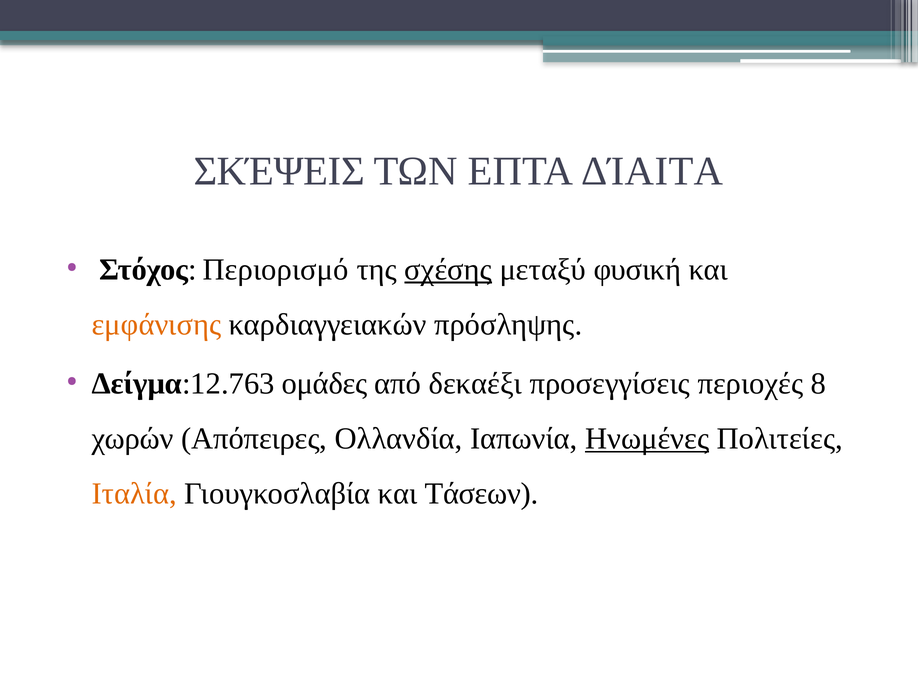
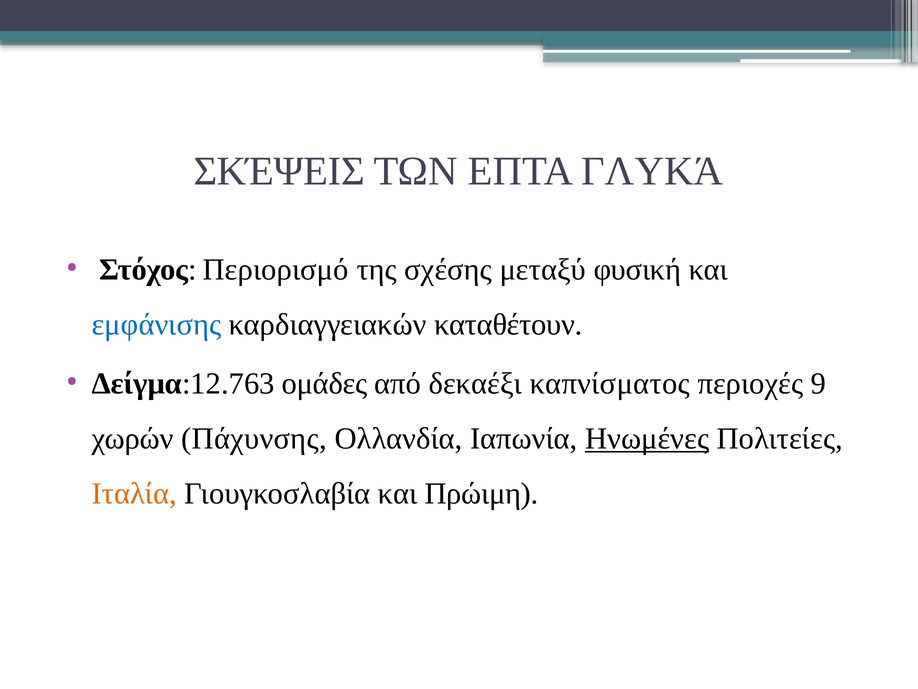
ΔΊΑΙΤΑ: ΔΊΑΙΤΑ -> ΓΛΥΚΆ (652, 171)
σχέσης underline: present -> none (448, 269)
εμφάνισης colour: orange -> blue (156, 324)
πρόσληψης: πρόσληψης -> καταθέτουν (508, 324)
προσεγγίσεις: προσεγγίσεις -> καπνίσματος (610, 383)
8: 8 -> 9 (819, 383)
Απόπειρες: Απόπειρες -> Πάχυνσης (254, 438)
Τάσεων: Τάσεων -> Πρώιμη (482, 493)
